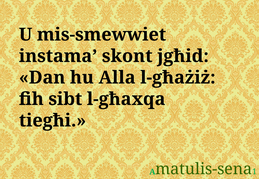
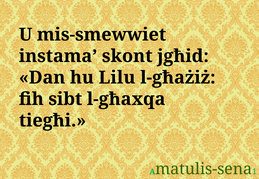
Alla: Alla -> Lilu (117, 78)
